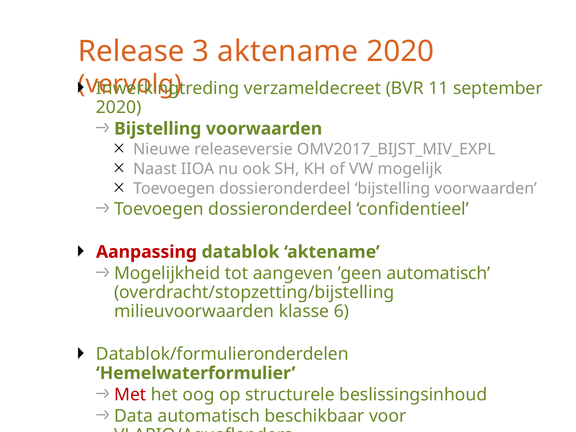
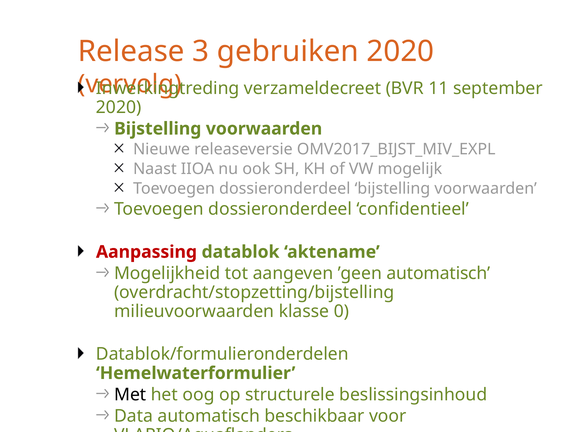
3 aktename: aktename -> gebruiken (288, 51)
6: 6 -> 0 (341, 311)
Met colour: red -> black (130, 395)
